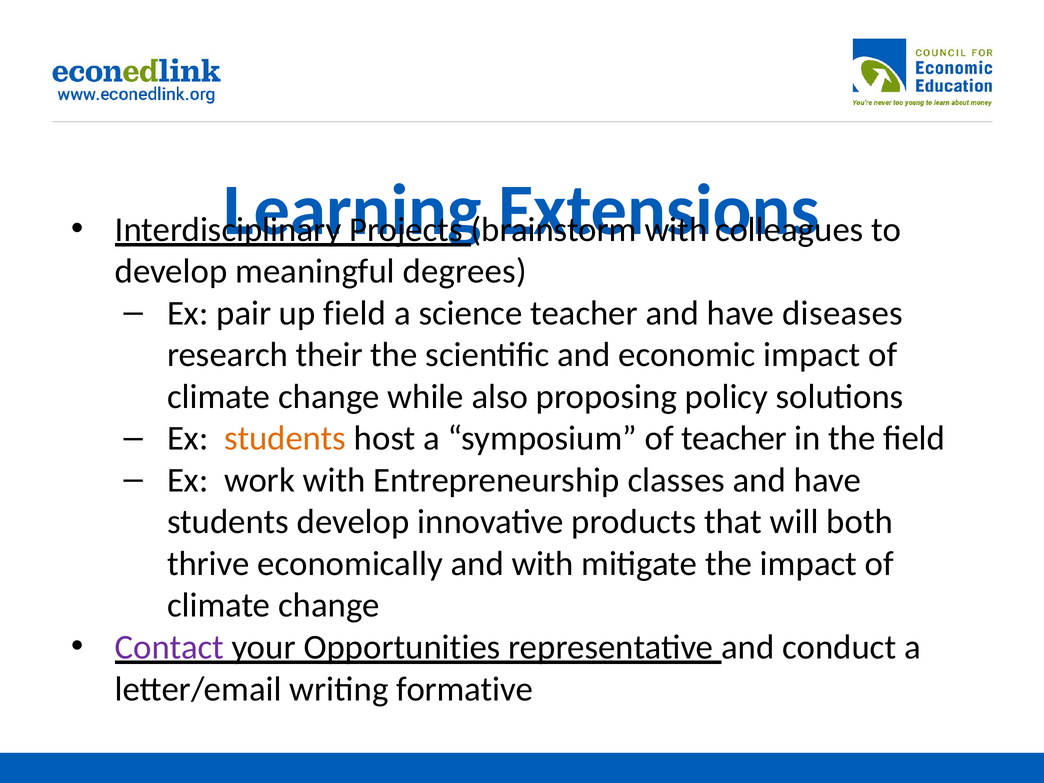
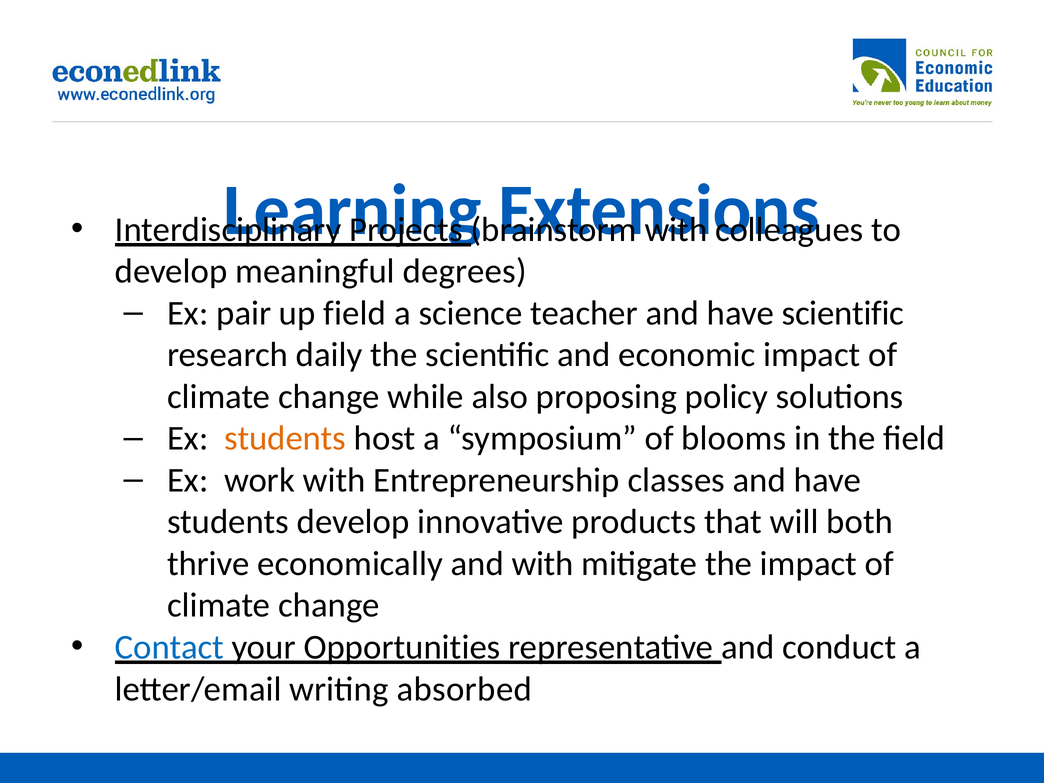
have diseases: diseases -> scientific (843, 313)
their: their -> daily (329, 355)
of teacher: teacher -> blooms (734, 438)
Contact colour: purple -> blue (169, 647)
formative: formative -> absorbed (464, 689)
